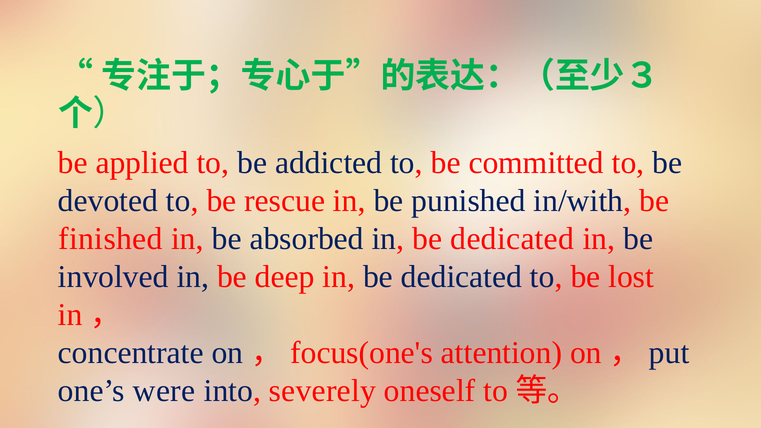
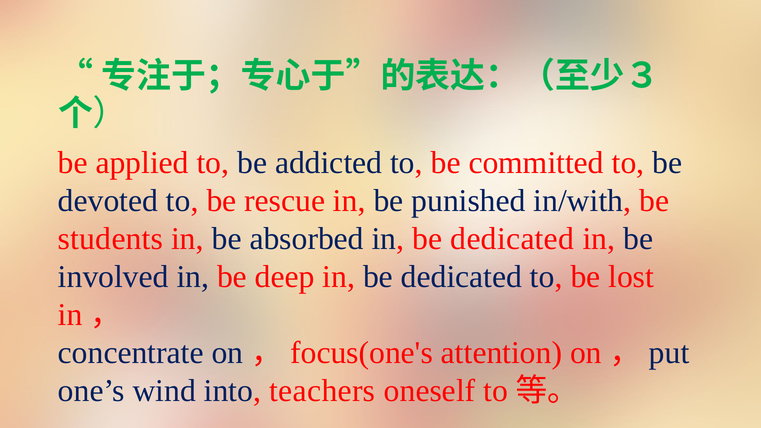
finished: finished -> students (111, 239)
were: were -> wind (164, 391)
severely: severely -> teachers (322, 391)
